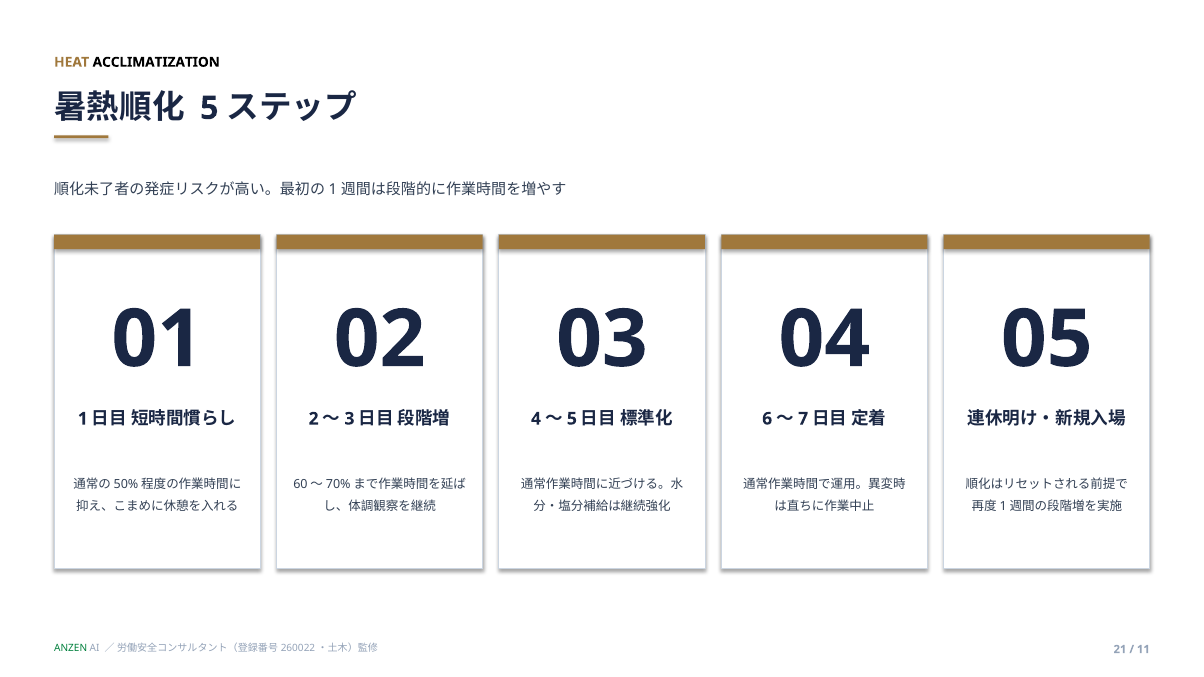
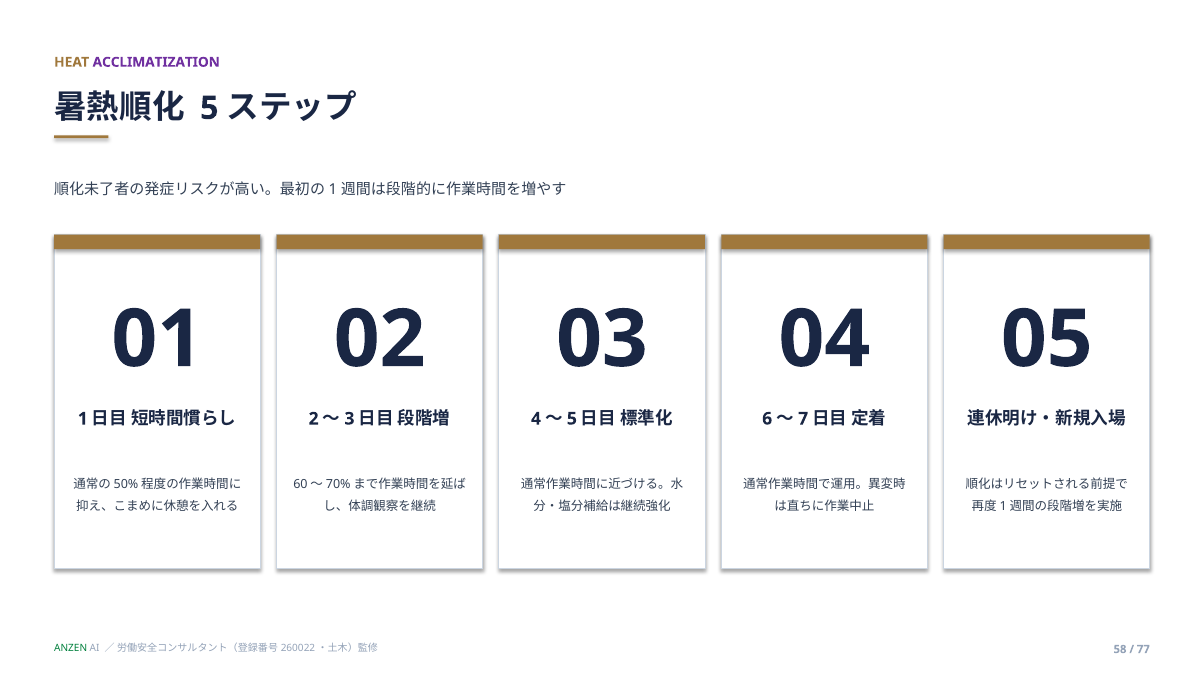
ACCLIMATIZATION colour: black -> purple (156, 62)
21: 21 -> 58 (1120, 650)
11: 11 -> 77 (1143, 650)
